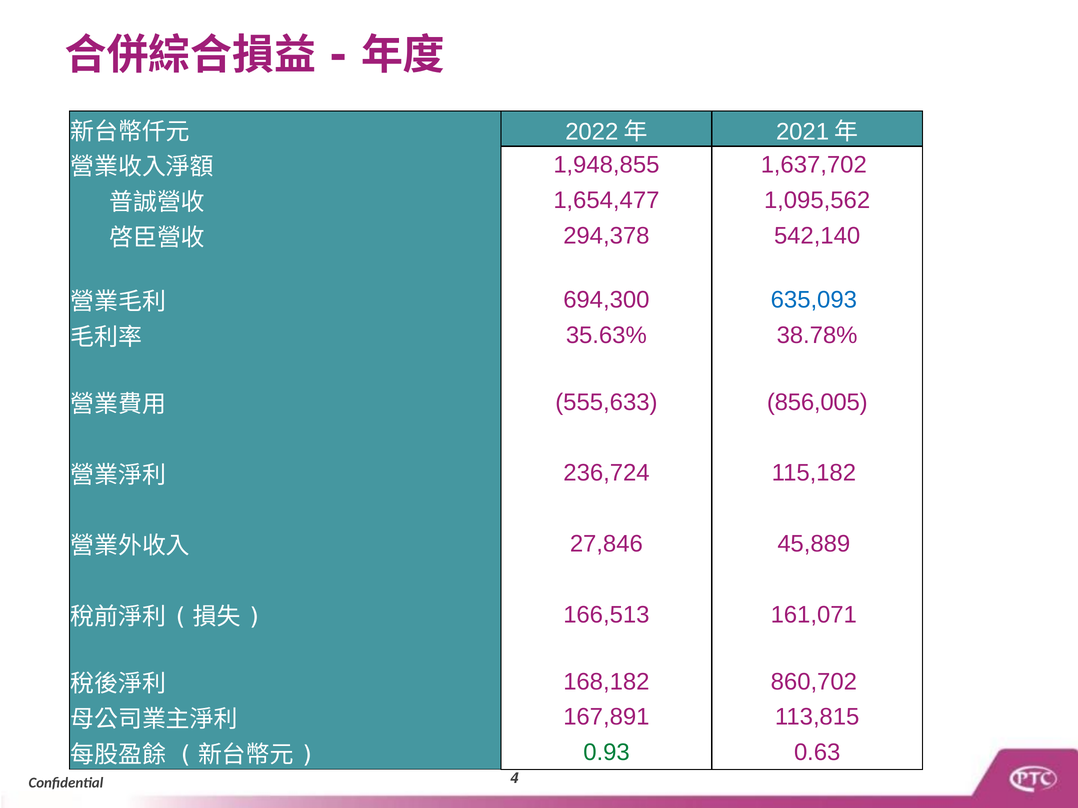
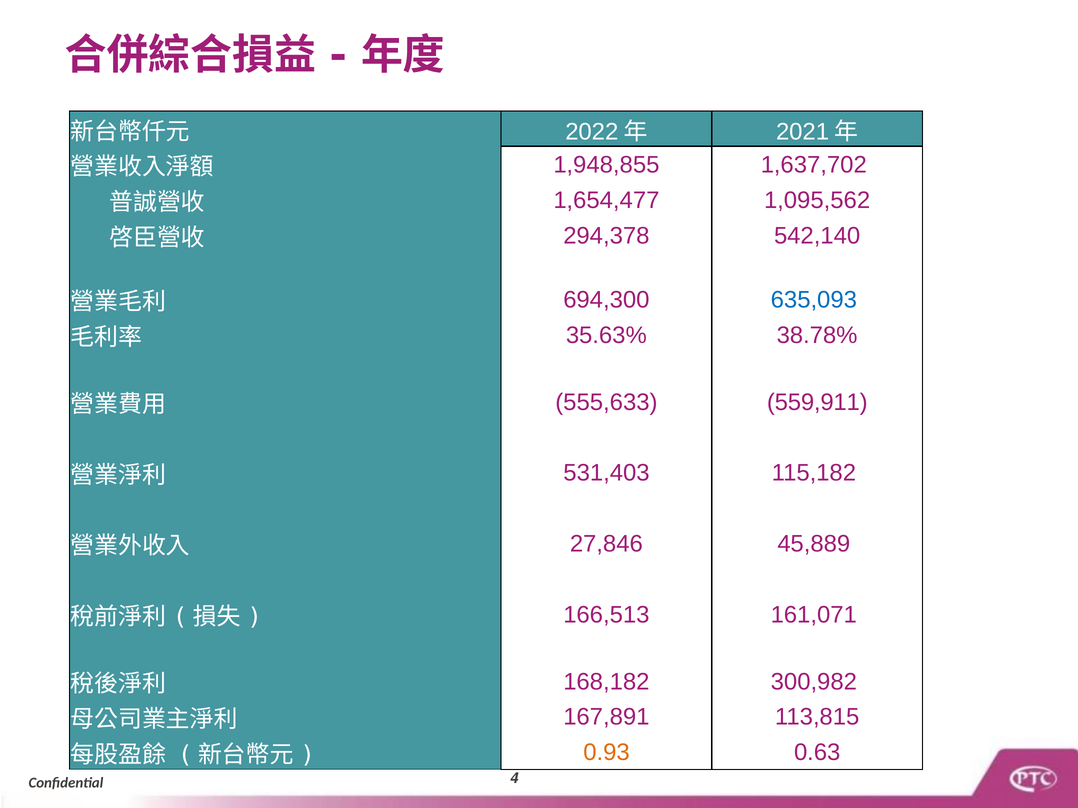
856,005: 856,005 -> 559,911 (817, 402)
236,724: 236,724 -> 531,403 (606, 473)
860,702: 860,702 -> 300,982 (814, 682)
0.93 colour: green -> orange (606, 753)
